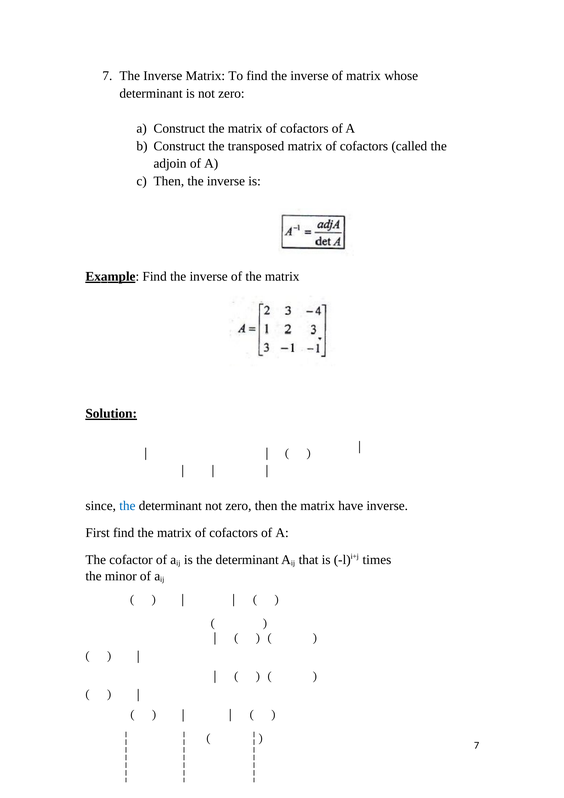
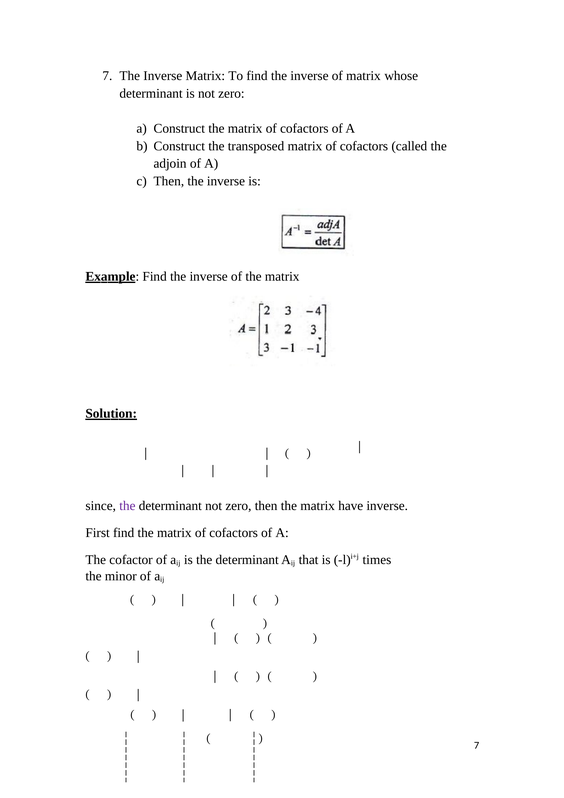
the colour: blue -> purple (127, 506)
